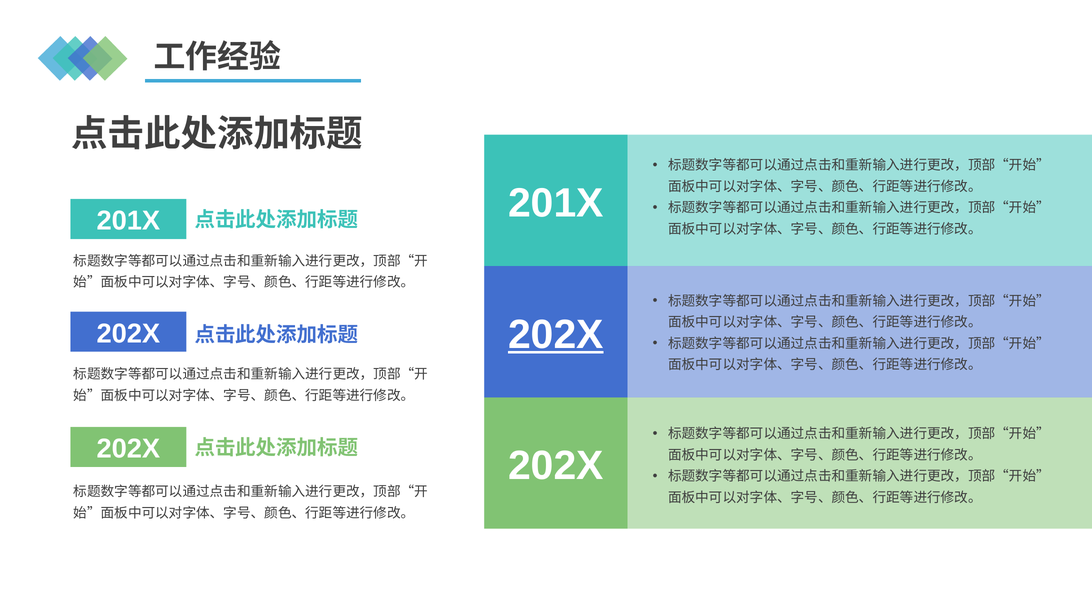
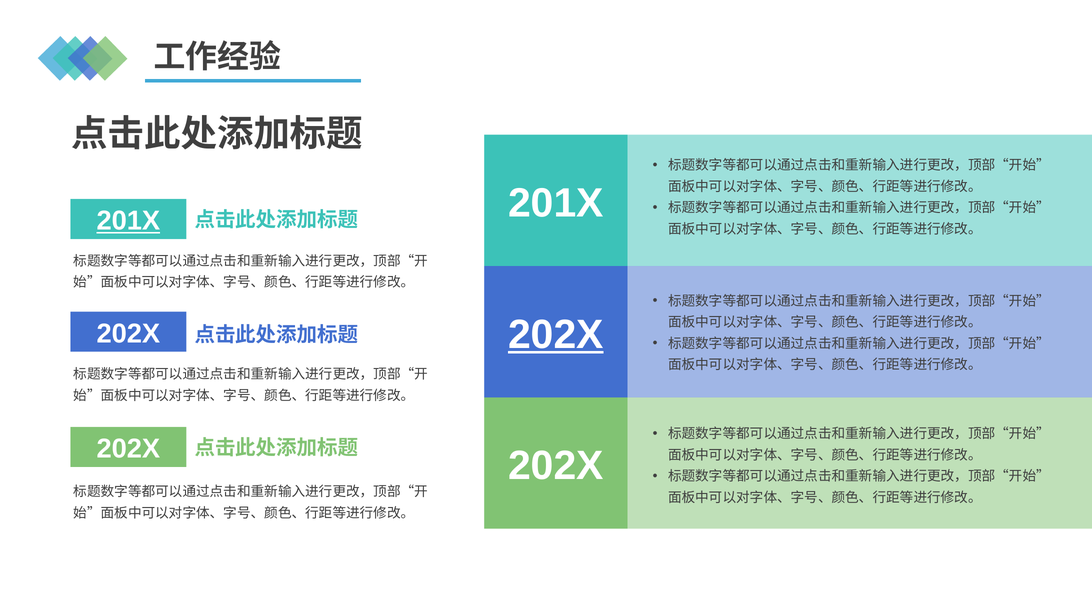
201X underline: none -> present (128, 221)
